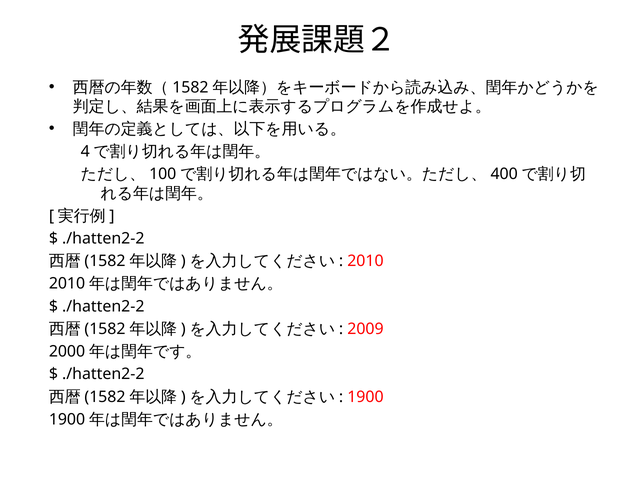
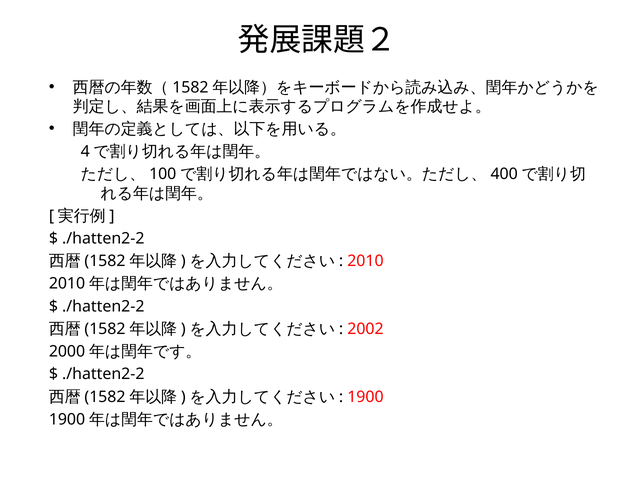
2009: 2009 -> 2002 (366, 329)
